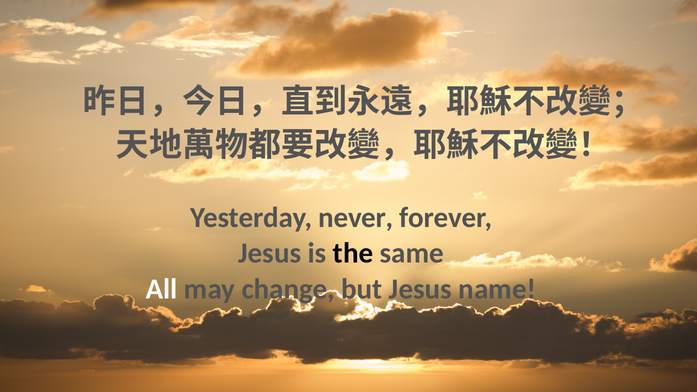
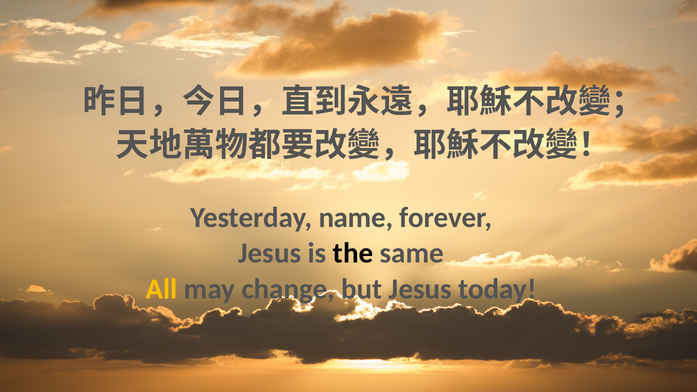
never: never -> name (356, 218)
All colour: white -> yellow (161, 289)
name: name -> today (497, 289)
